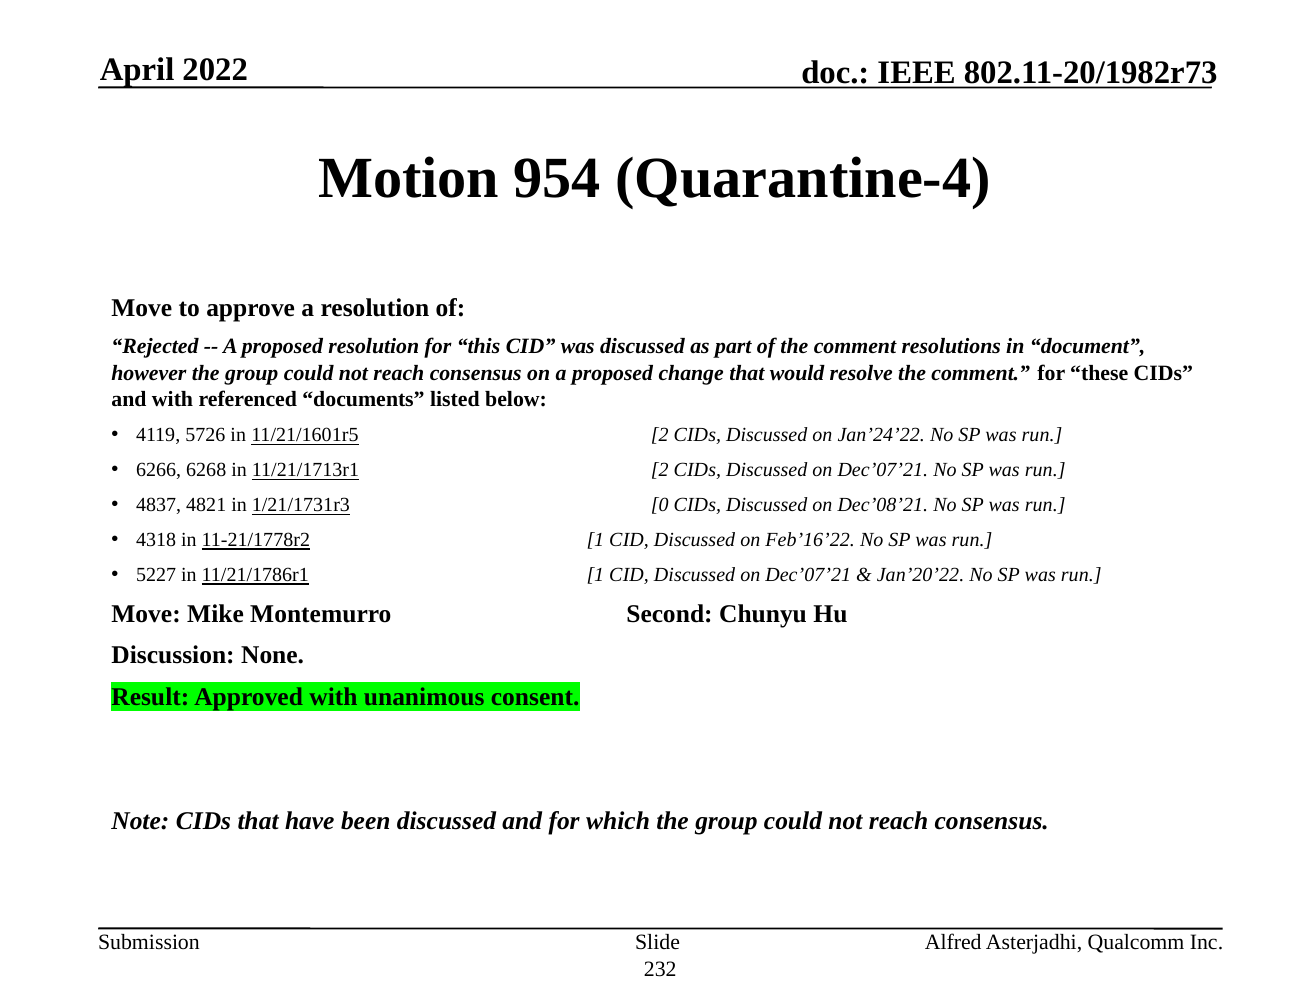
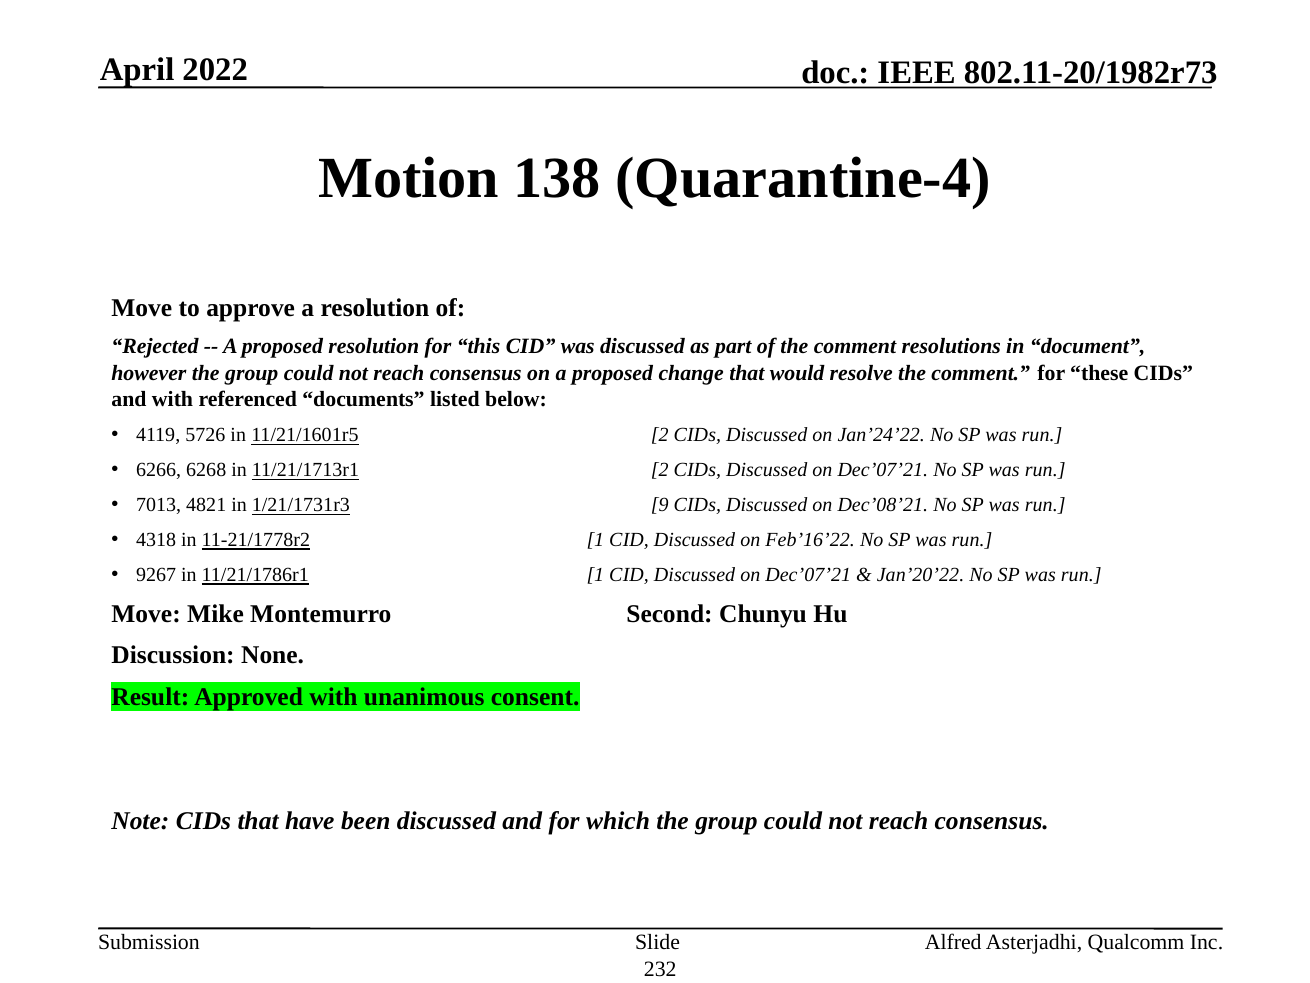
954: 954 -> 138 (557, 179)
4837: 4837 -> 7013 (159, 505)
0: 0 -> 9 (660, 505)
5227: 5227 -> 9267 (156, 575)
